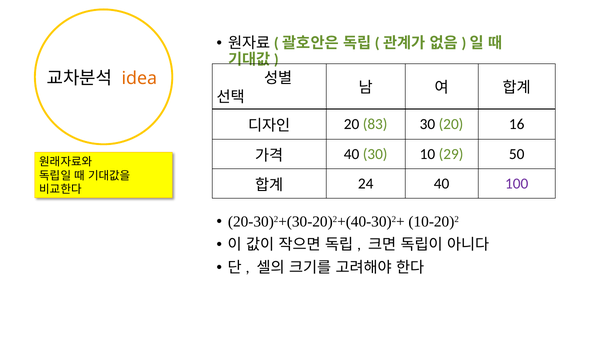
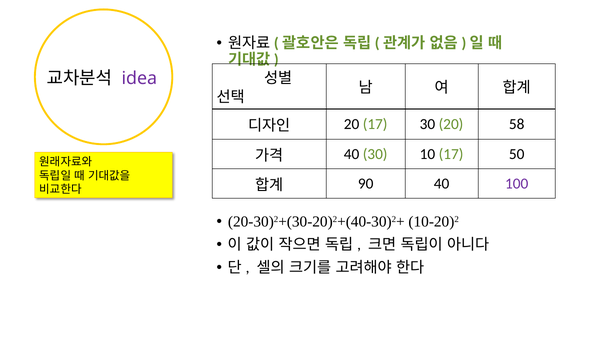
idea colour: orange -> purple (139, 79)
20 83: 83 -> 17 (375, 124)
16: 16 -> 58 (517, 124)
10 29: 29 -> 17 (451, 154)
24: 24 -> 90 (366, 184)
